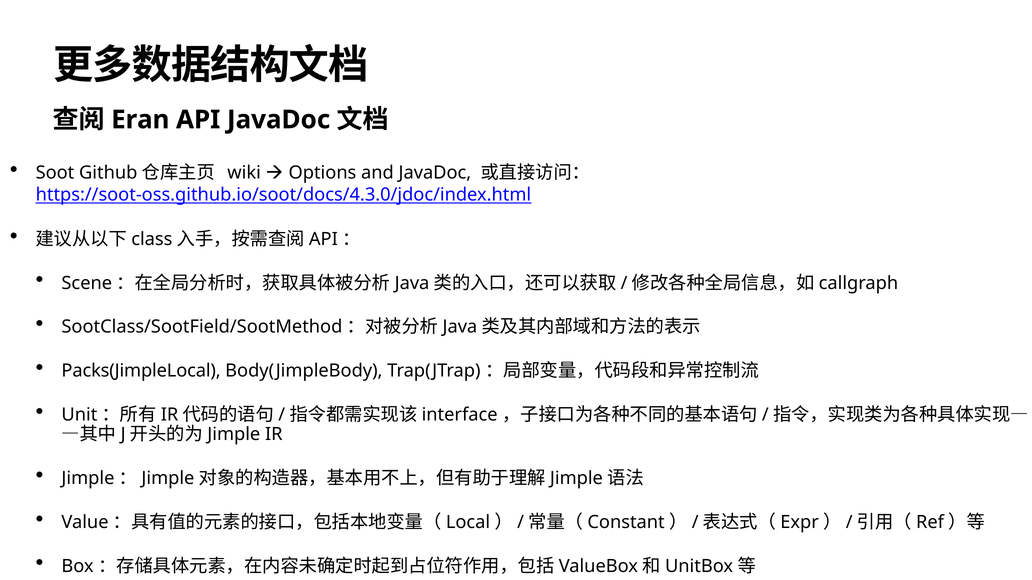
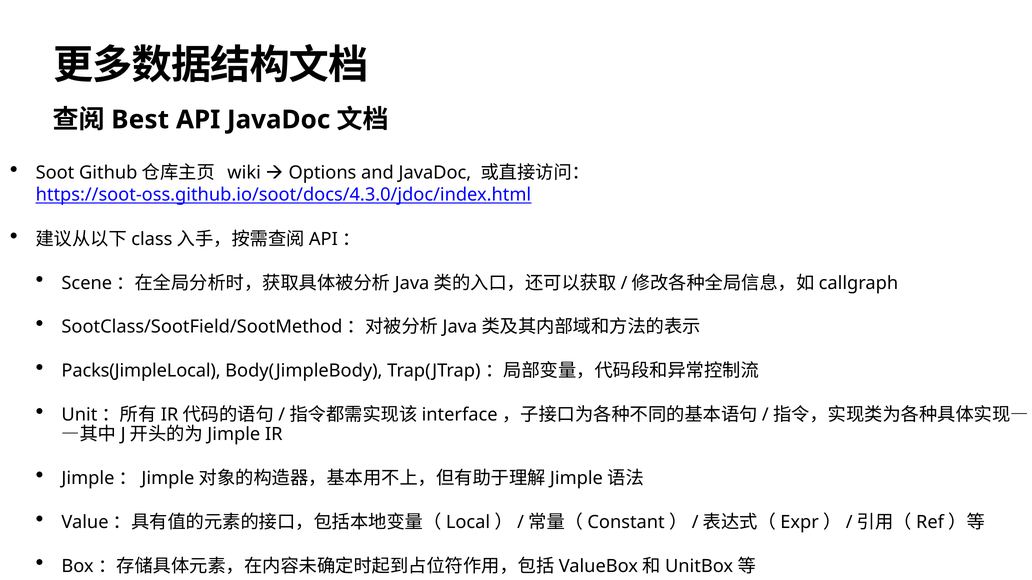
Eran: Eran -> Best (140, 120)
